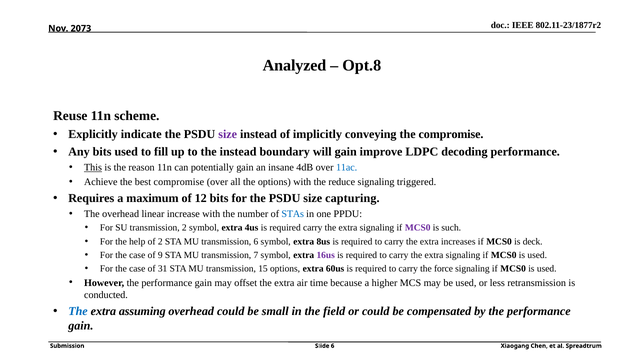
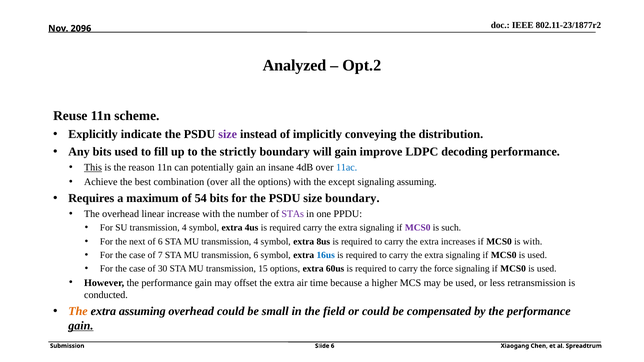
2073: 2073 -> 2096 (81, 28)
Opt.8: Opt.8 -> Opt.2 (362, 65)
the compromise: compromise -> distribution (451, 134)
the instead: instead -> strictly (238, 152)
best compromise: compromise -> combination (179, 182)
reduce: reduce -> except (342, 182)
signaling triggered: triggered -> assuming (417, 182)
12: 12 -> 54 (201, 198)
size capturing: capturing -> boundary (352, 198)
STAs colour: blue -> purple (293, 214)
SU transmission 2: 2 -> 4 (184, 228)
help: help -> next (137, 242)
of 2: 2 -> 6 (160, 242)
MU transmission 6: 6 -> 4 (256, 242)
is deck: deck -> with (533, 242)
9: 9 -> 7 (160, 255)
transmission 7: 7 -> 6 (256, 255)
16us colour: purple -> blue (326, 255)
31: 31 -> 30 (163, 269)
The colour: blue -> orange (78, 311)
gain underline: none -> present (81, 326)
